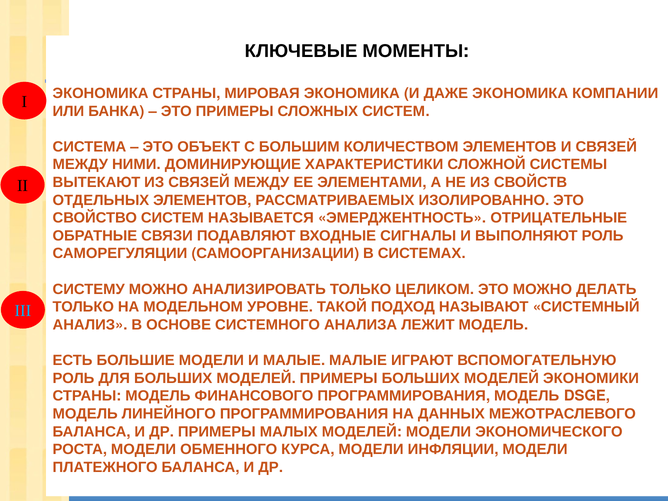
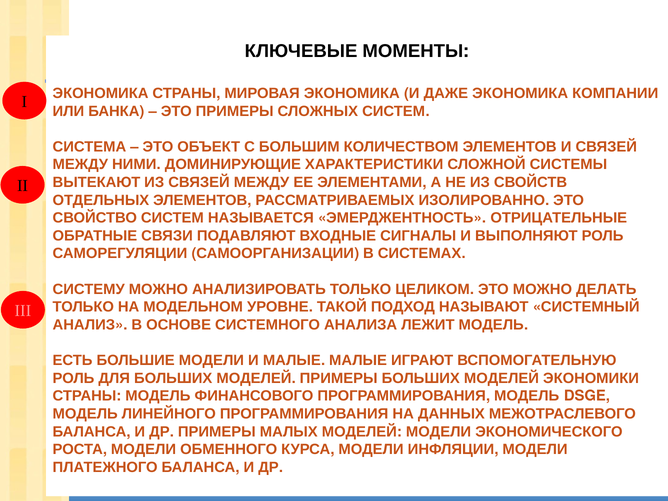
III colour: light blue -> pink (23, 311)
